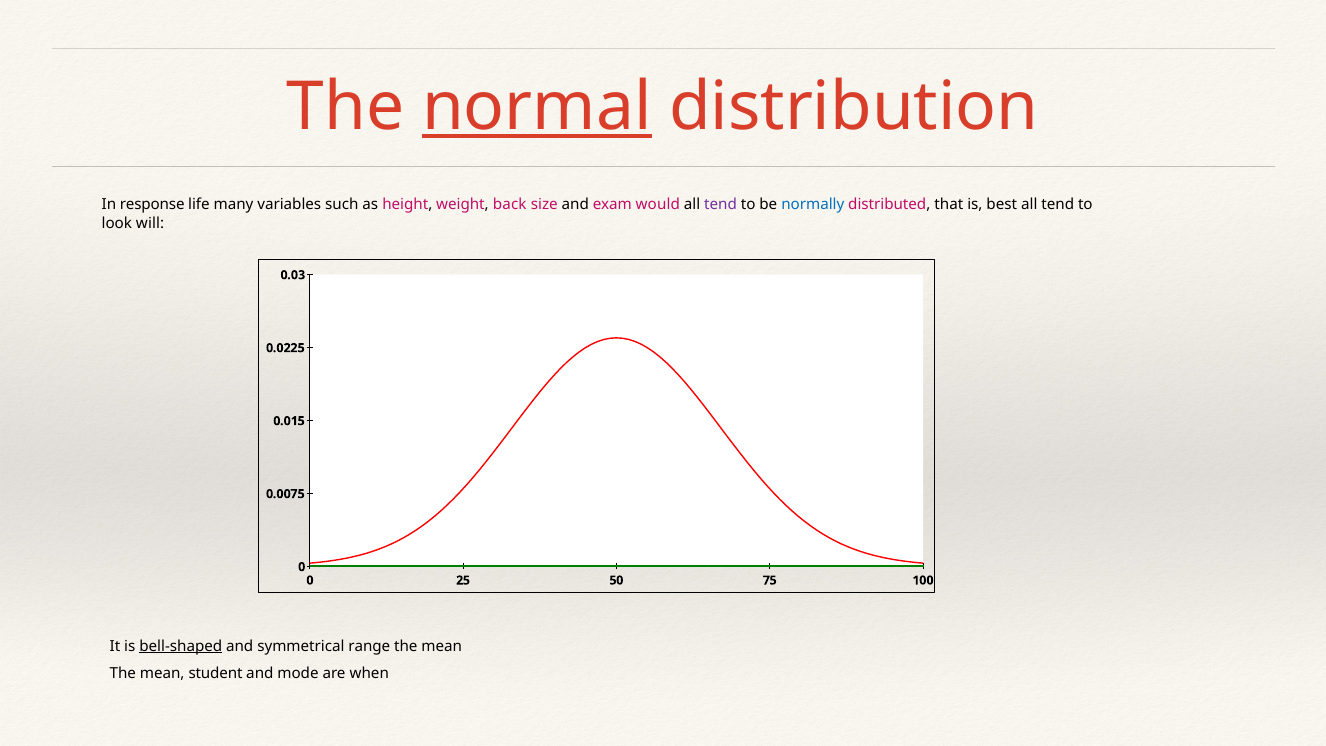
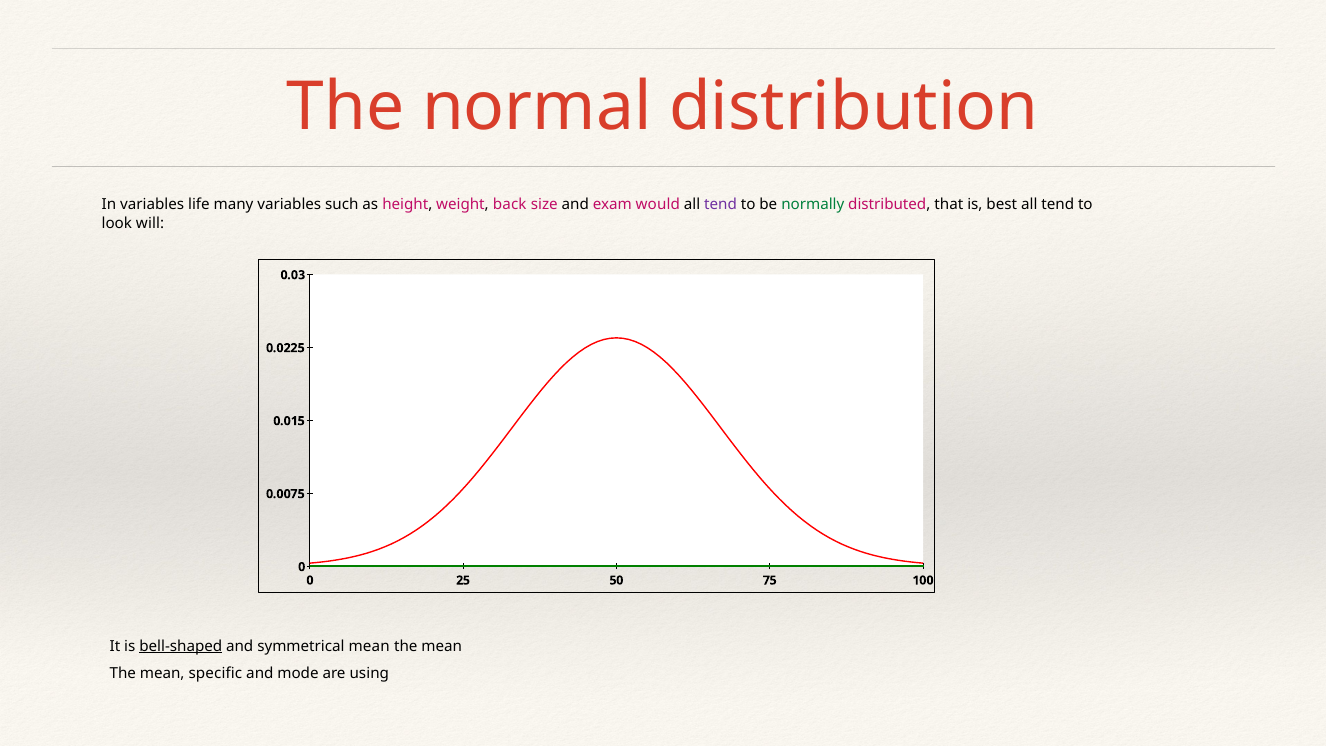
normal underline: present -> none (537, 107)
In response: response -> variables (152, 205)
normally colour: blue -> green (813, 205)
symmetrical range: range -> mean (369, 646)
student: student -> specific (215, 673)
when: when -> using (369, 673)
